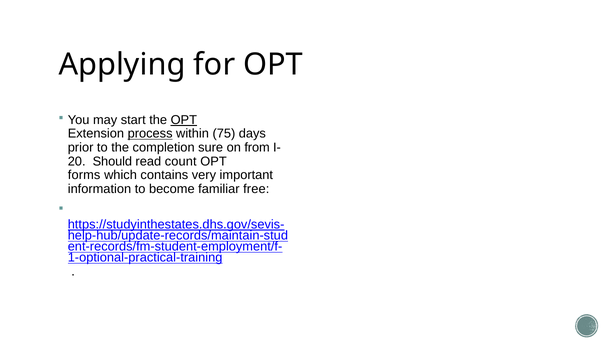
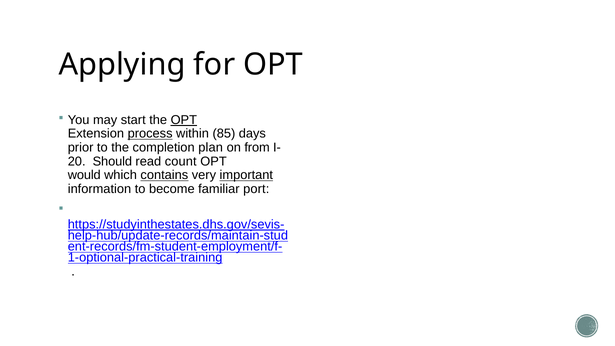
75: 75 -> 85 (224, 134)
sure: sure -> plan (211, 148)
forms: forms -> would (84, 175)
contains underline: none -> present (164, 175)
important underline: none -> present (246, 175)
free: free -> port (256, 189)
